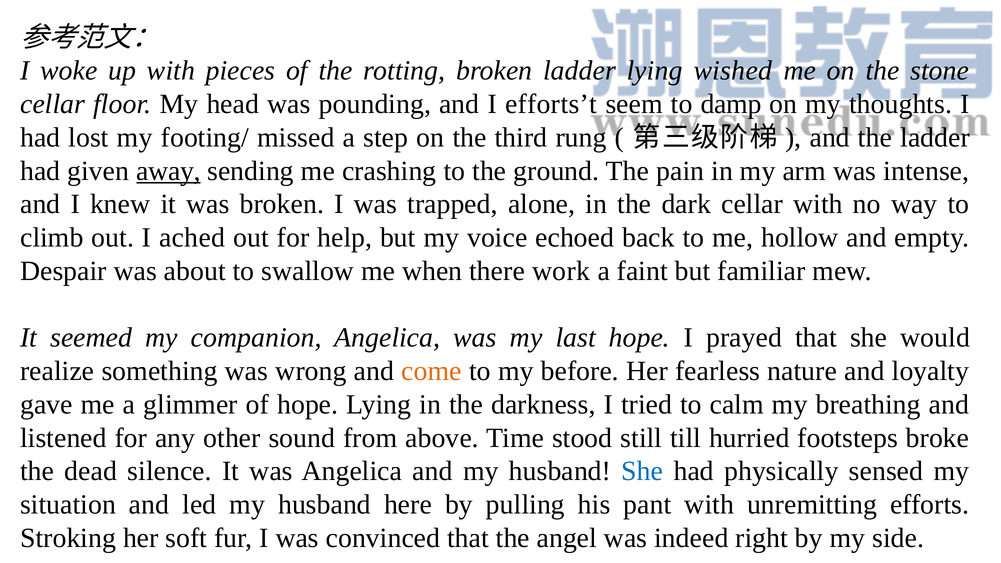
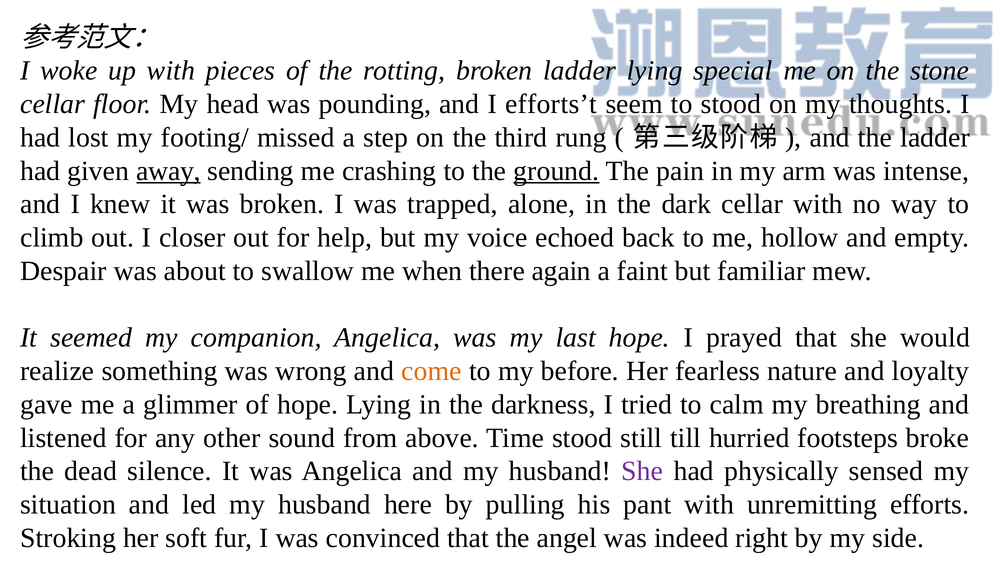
wished: wished -> special (733, 71)
to damp: damp -> stood (731, 104)
ground underline: none -> present (556, 171)
ached: ached -> closer (192, 238)
work: work -> again (561, 271)
She colour: blue -> purple (642, 471)
